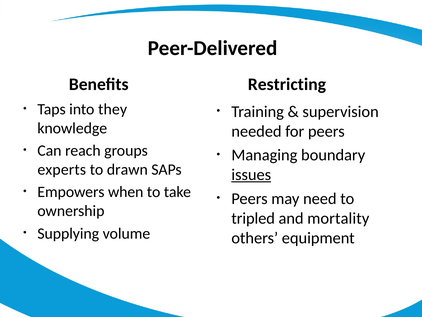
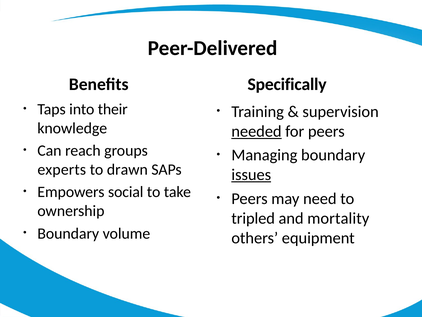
Restricting: Restricting -> Specifically (287, 84)
they: they -> their (113, 109)
needed underline: none -> present (256, 131)
when: when -> social (126, 192)
Supplying: Supplying -> Boundary (68, 233)
